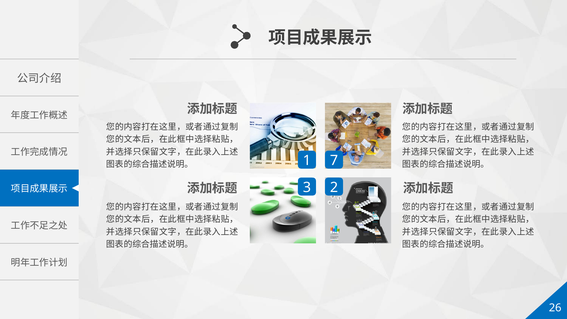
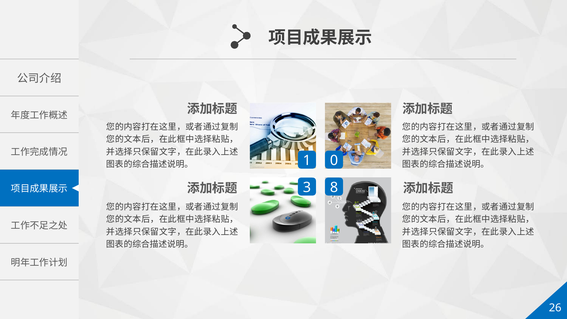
7: 7 -> 0 (334, 161)
2: 2 -> 8 (334, 187)
